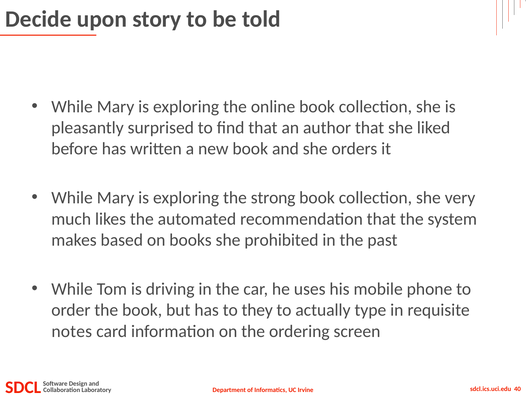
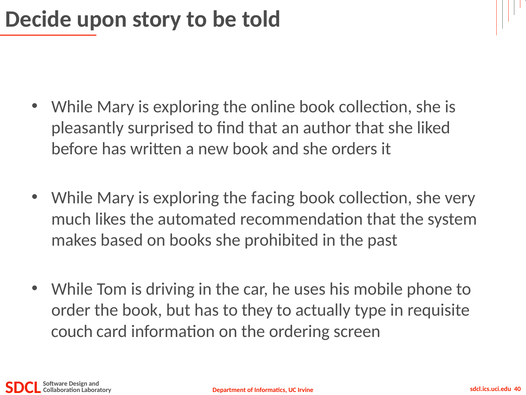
strong: strong -> facing (273, 198)
notes: notes -> couch (72, 331)
